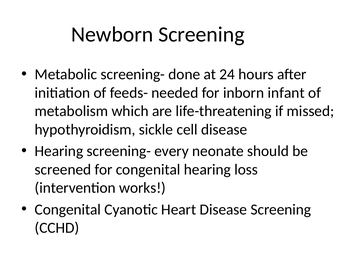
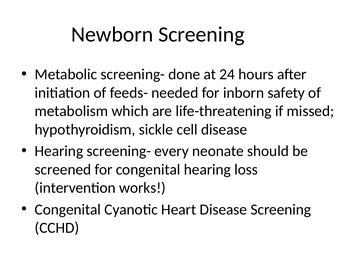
infant: infant -> safety (286, 93)
